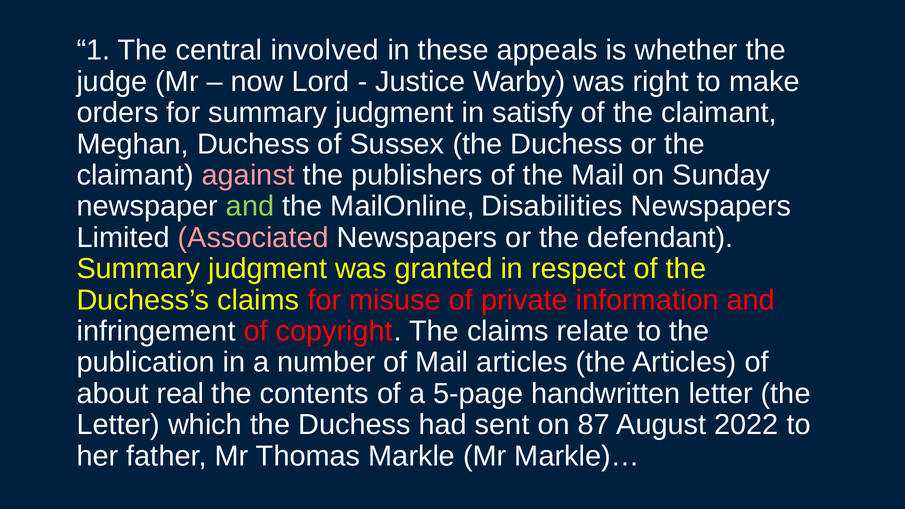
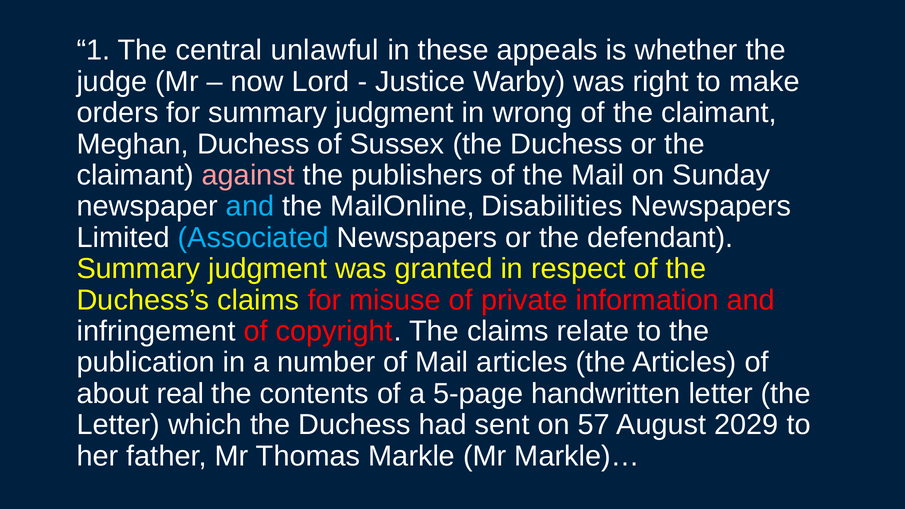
involved: involved -> unlawful (325, 50)
satisfy: satisfy -> wrong (533, 113)
and colour: light green -> light blue (250, 206)
Associated colour: pink -> light blue (253, 238)
87: 87 -> 57 (594, 425)
2022: 2022 -> 2029 (746, 425)
